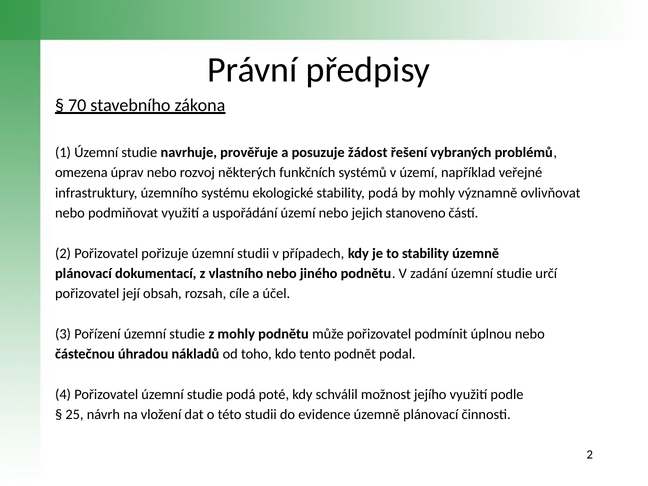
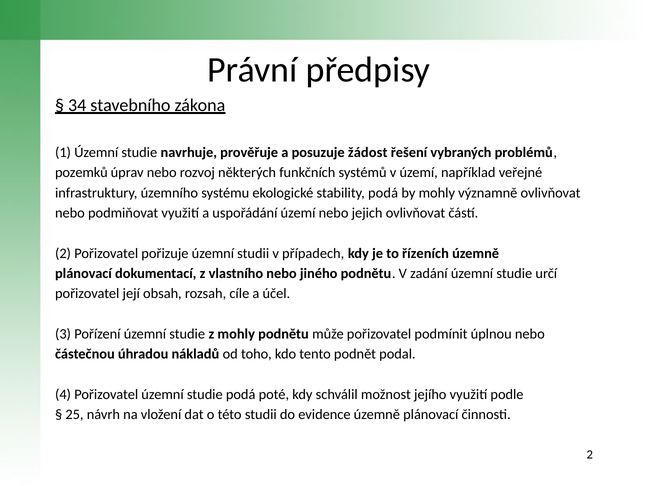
70: 70 -> 34 (77, 105)
omezena: omezena -> pozemků (81, 173)
jejich stanoveno: stanoveno -> ovlivňovat (416, 213)
to stability: stability -> řízeních (425, 253)
